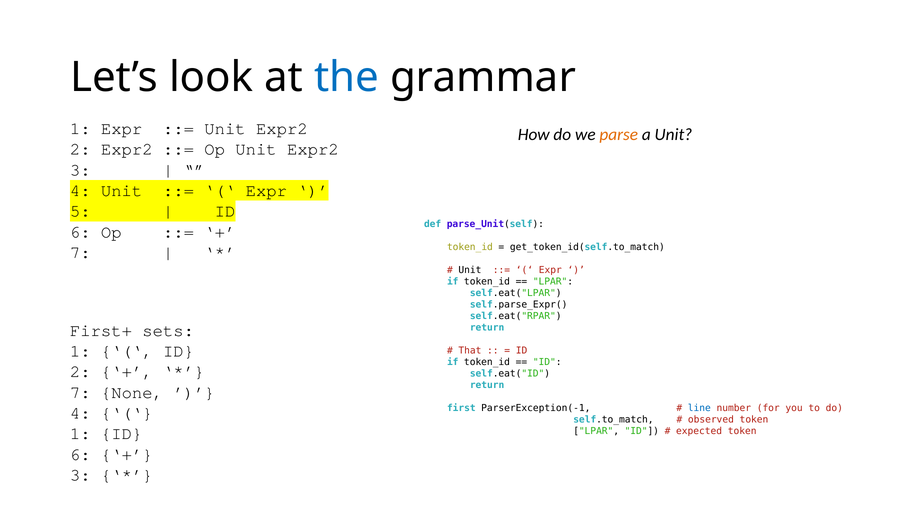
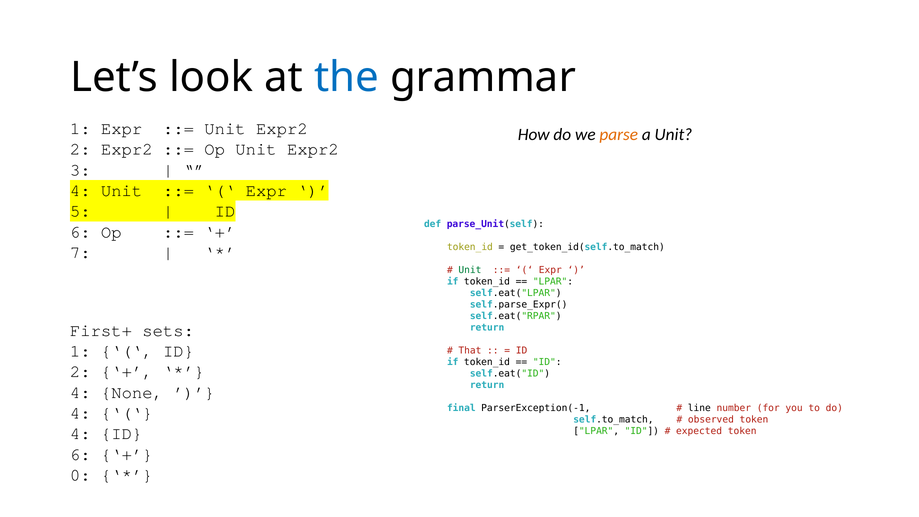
Unit colour: black -> green (470, 270)
7: 7 -> 4 (80, 392)
first: first -> final (461, 408)
line colour: blue -> black (699, 408)
1: 1 -> 4 (80, 434)
3: 3 -> 0 (80, 475)
